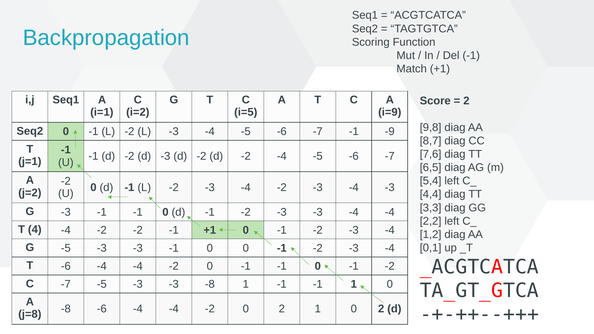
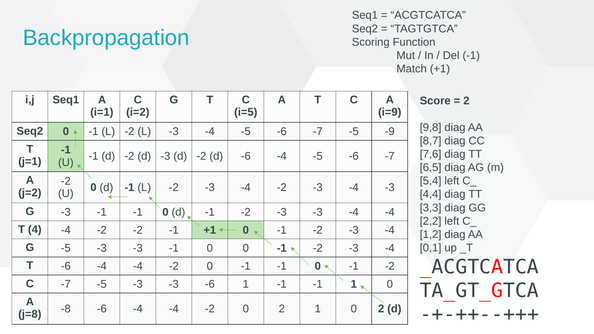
-6 -7 -1: -1 -> -5 (354, 132)
-2 d -2: -2 -> -6 (246, 156)
-3 -8: -8 -> -6 (210, 284)
